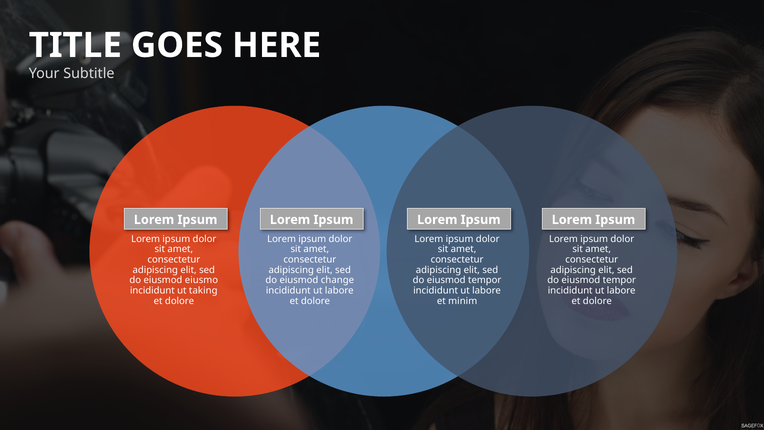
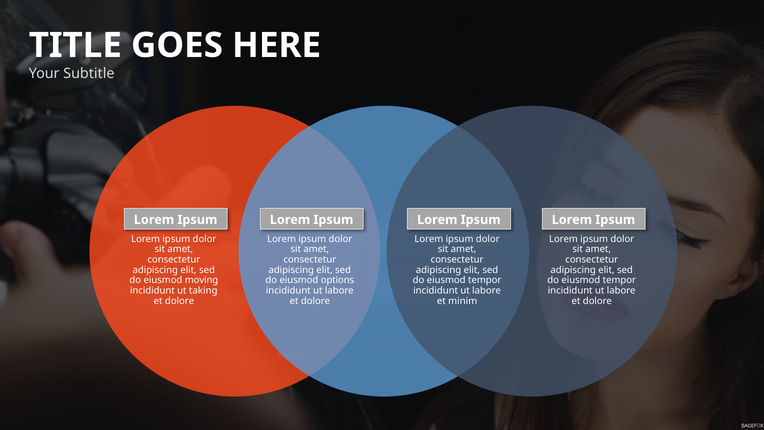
eiusmo: eiusmo -> moving (202, 280)
change: change -> options (338, 280)
